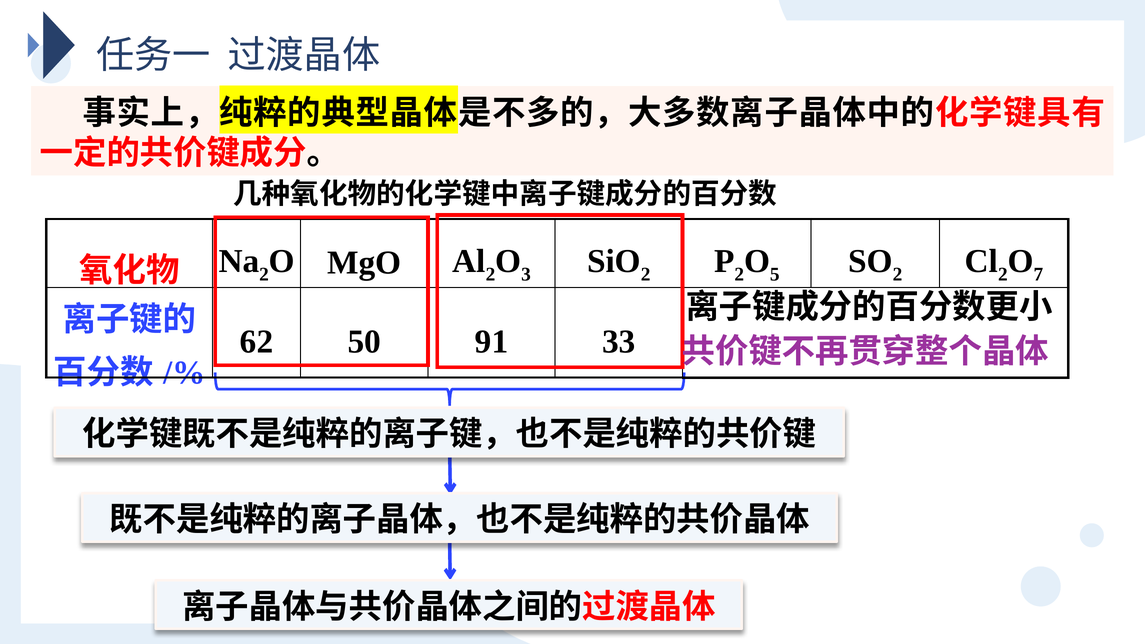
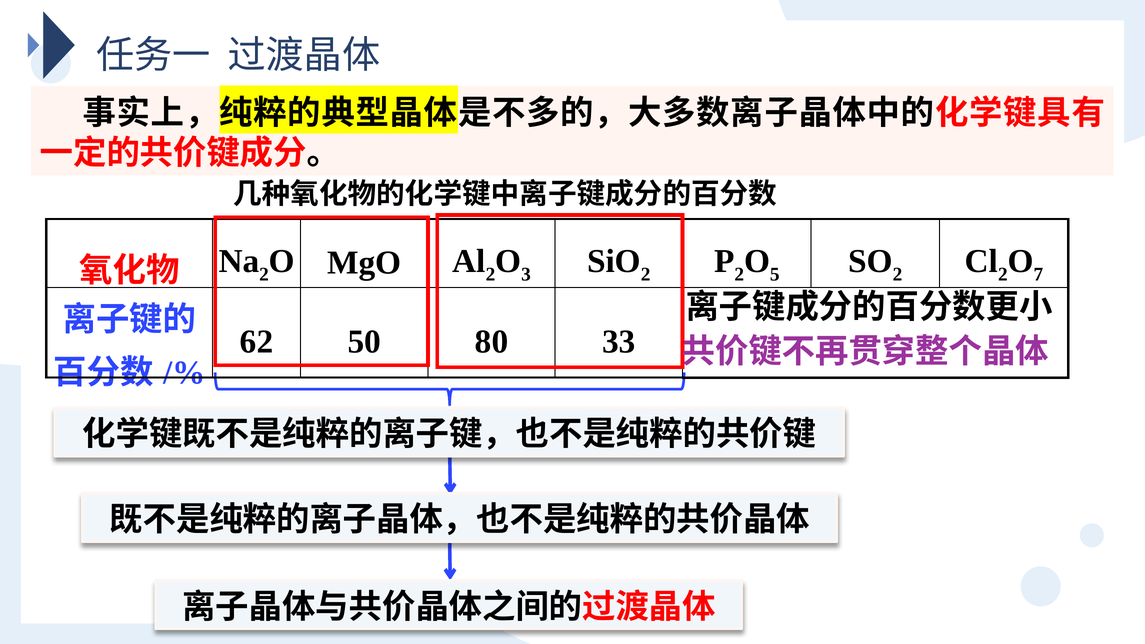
91: 91 -> 80 (492, 342)
